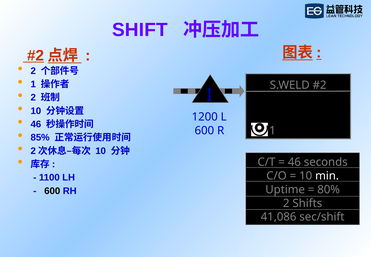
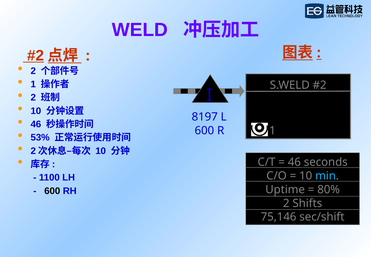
SHIFT: SHIFT -> WELD (140, 30)
1200: 1200 -> 8197 (205, 117)
85%: 85% -> 53% (40, 137)
min colour: white -> light blue (327, 176)
41,086: 41,086 -> 75,146 (279, 217)
